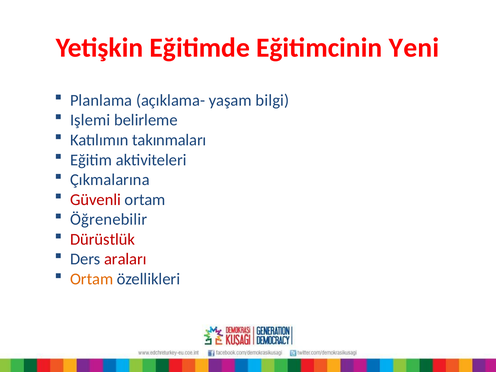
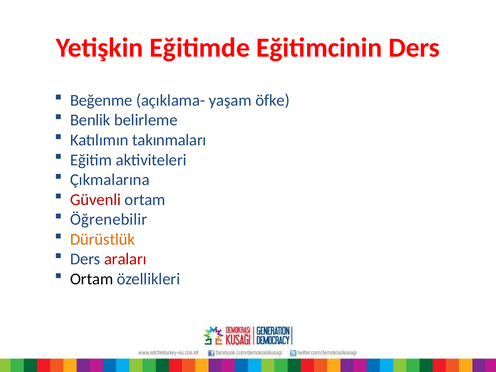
Eğitimcinin Yeni: Yeni -> Ders (414, 48)
Planlama: Planlama -> Beğenme (101, 100)
bilgi: bilgi -> öfke (273, 100)
Işlemi: Işlemi -> Benlik (90, 120)
Dürüstlük colour: red -> orange (103, 239)
Ortam colour: orange -> black (92, 279)
